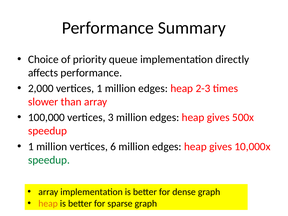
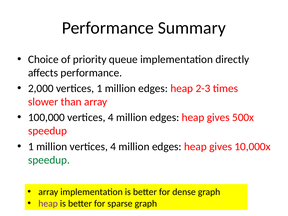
100,000 vertices 3: 3 -> 4 (111, 117)
million vertices 6: 6 -> 4 (113, 147)
heap colour: orange -> purple (48, 203)
